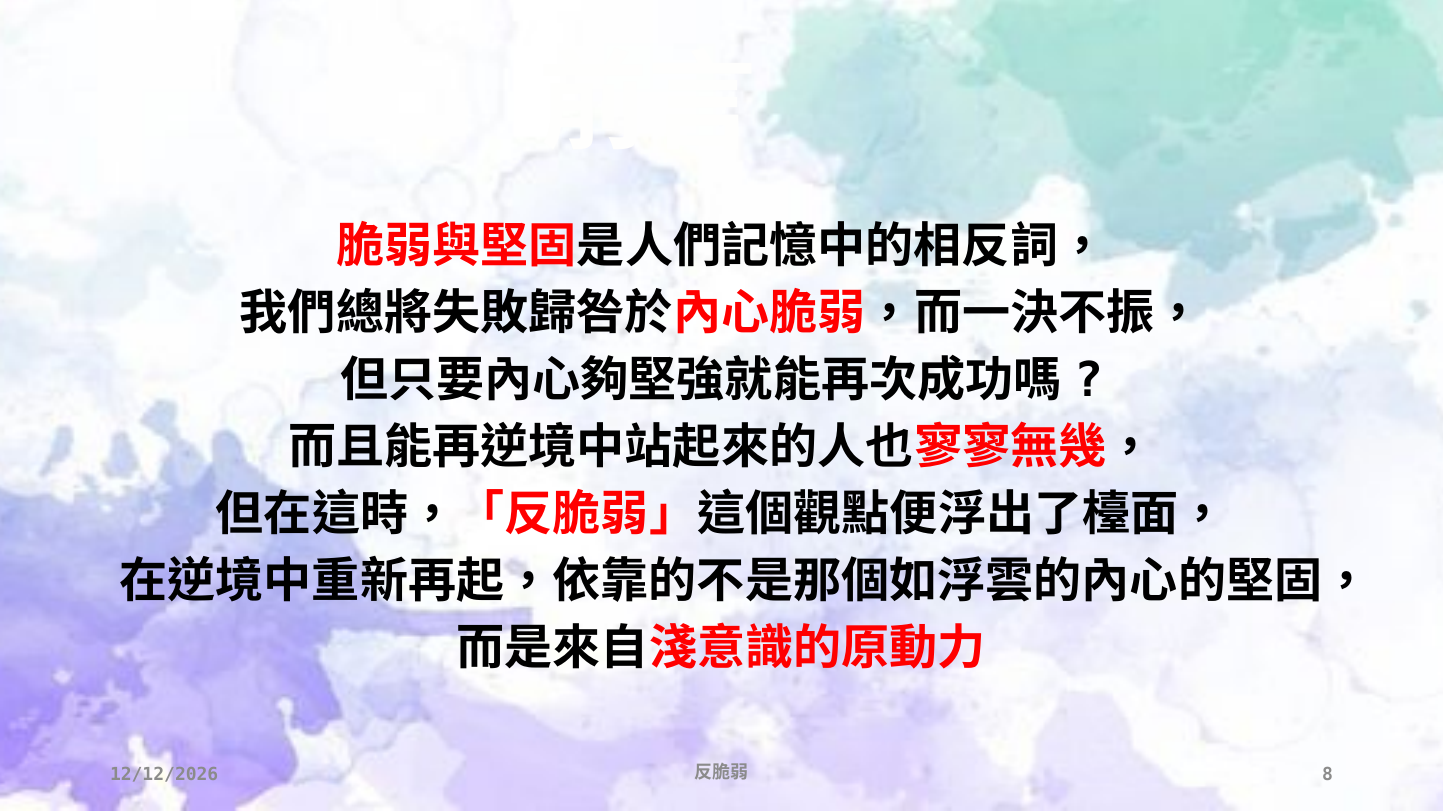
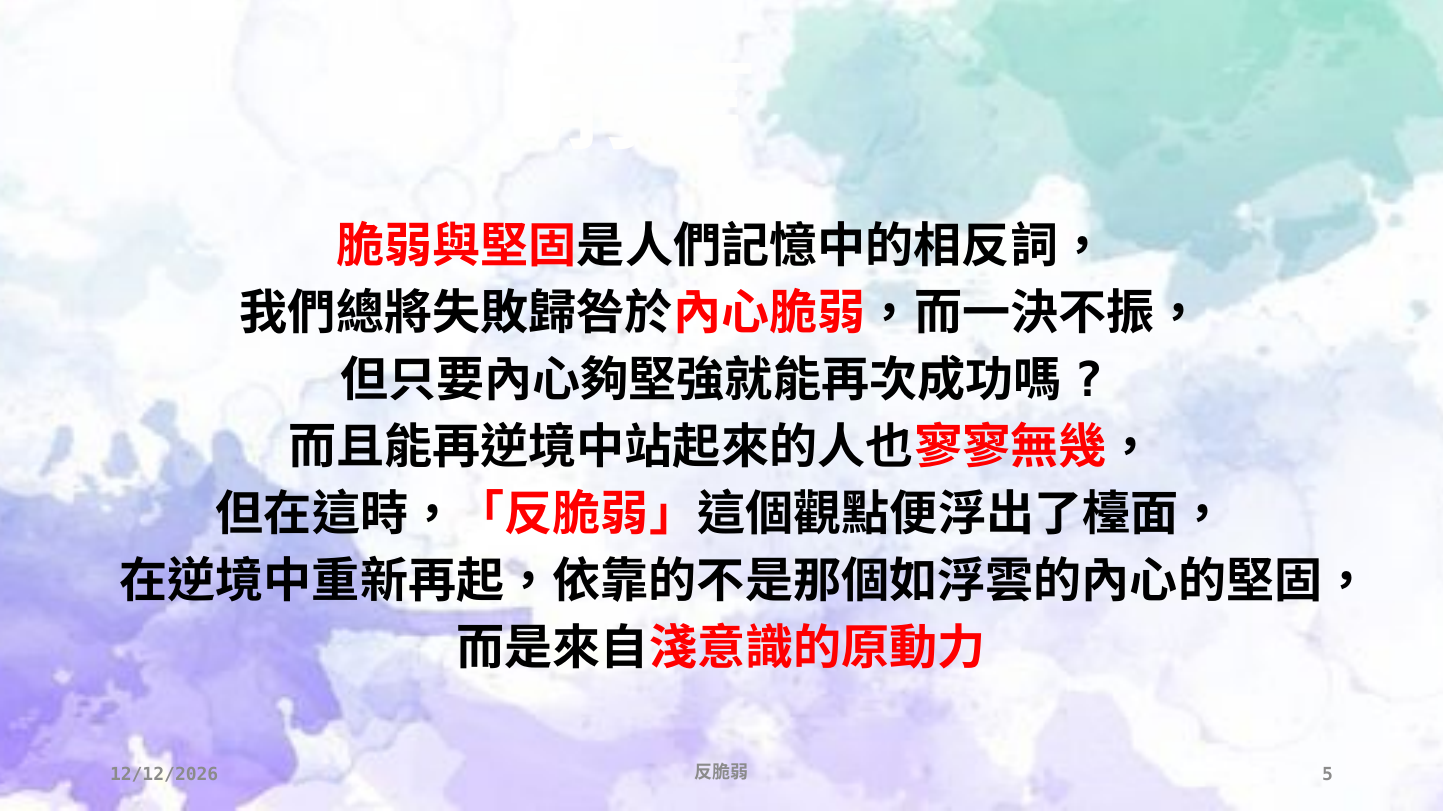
8: 8 -> 5 (1328, 775)
